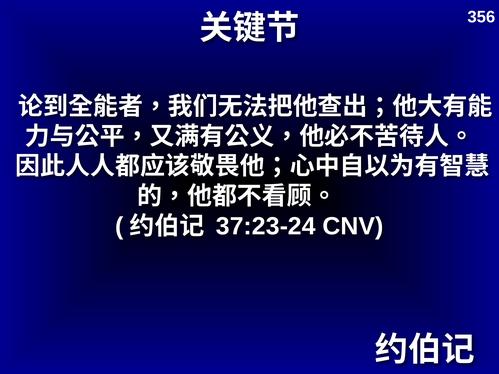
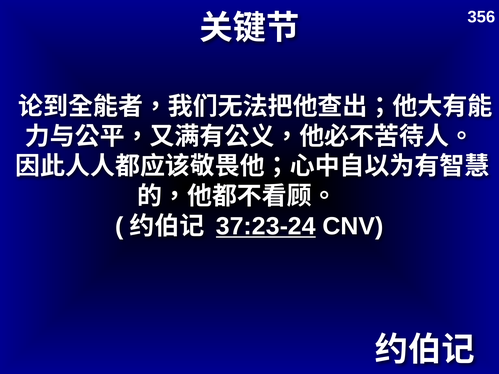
37:23-24 underline: none -> present (266, 226)
